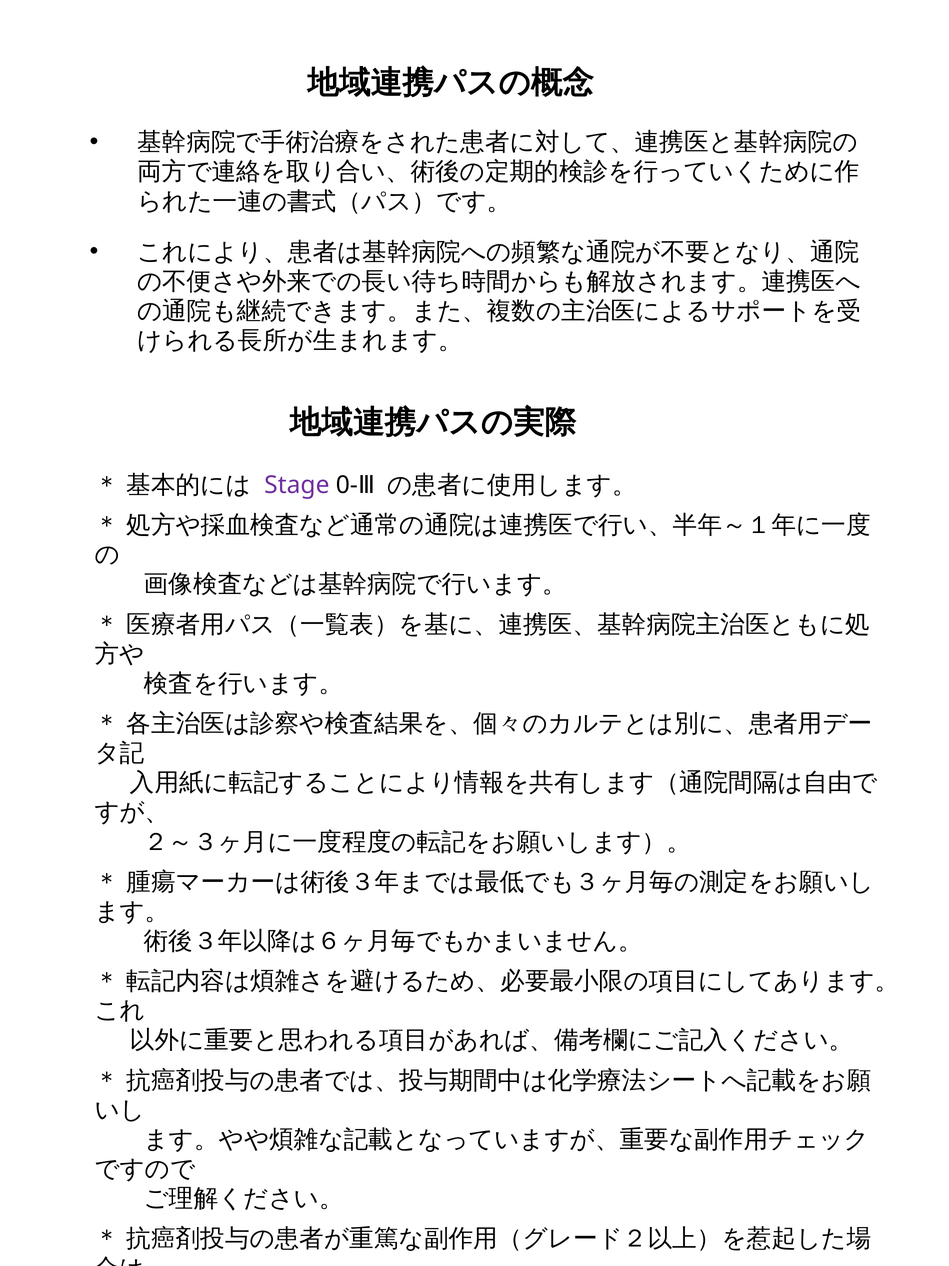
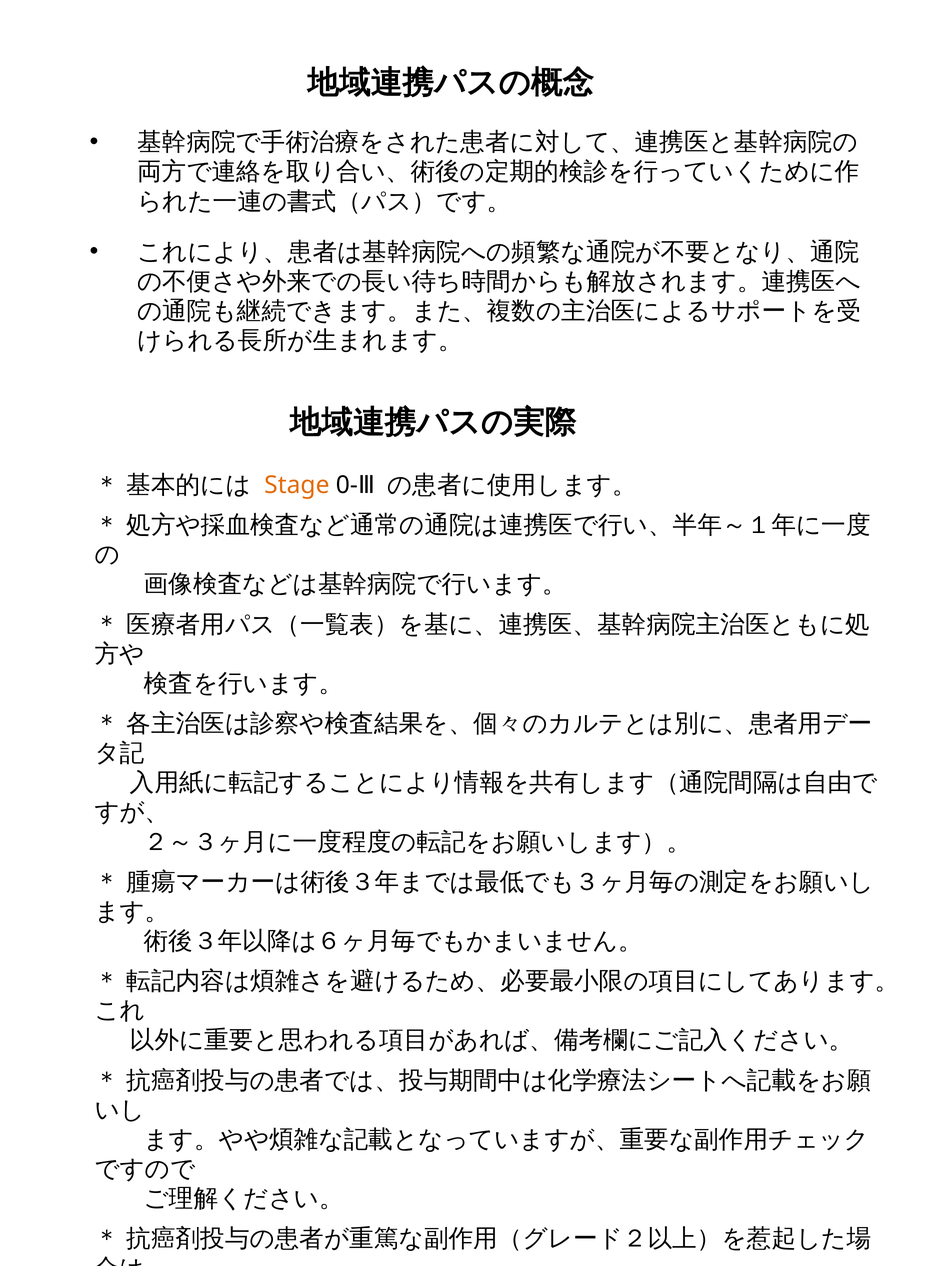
Stage colour: purple -> orange (297, 485)
